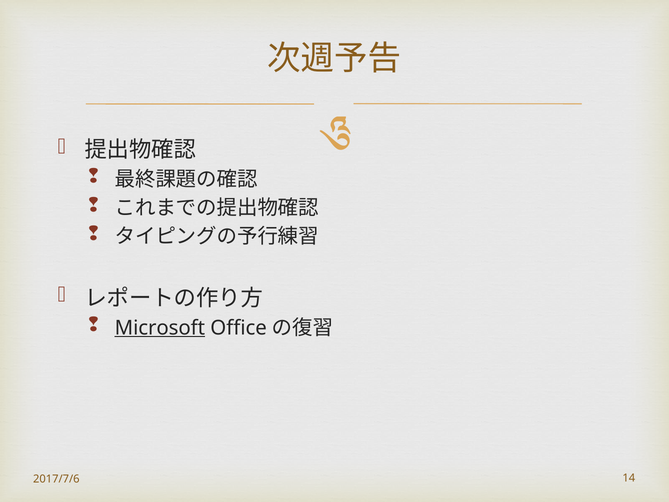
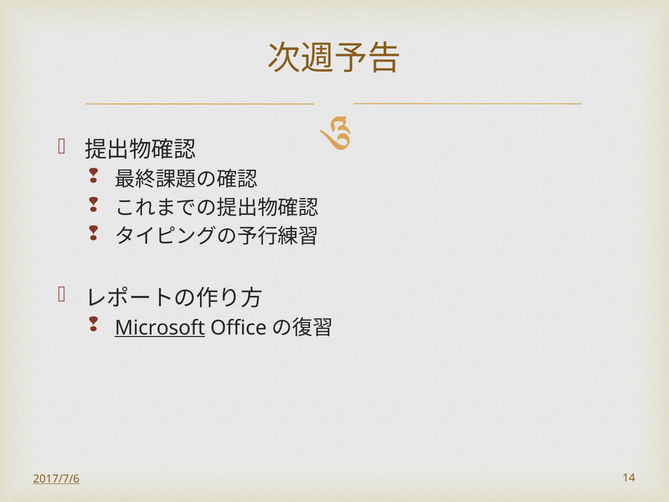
2017/7/6 underline: none -> present (56, 479)
